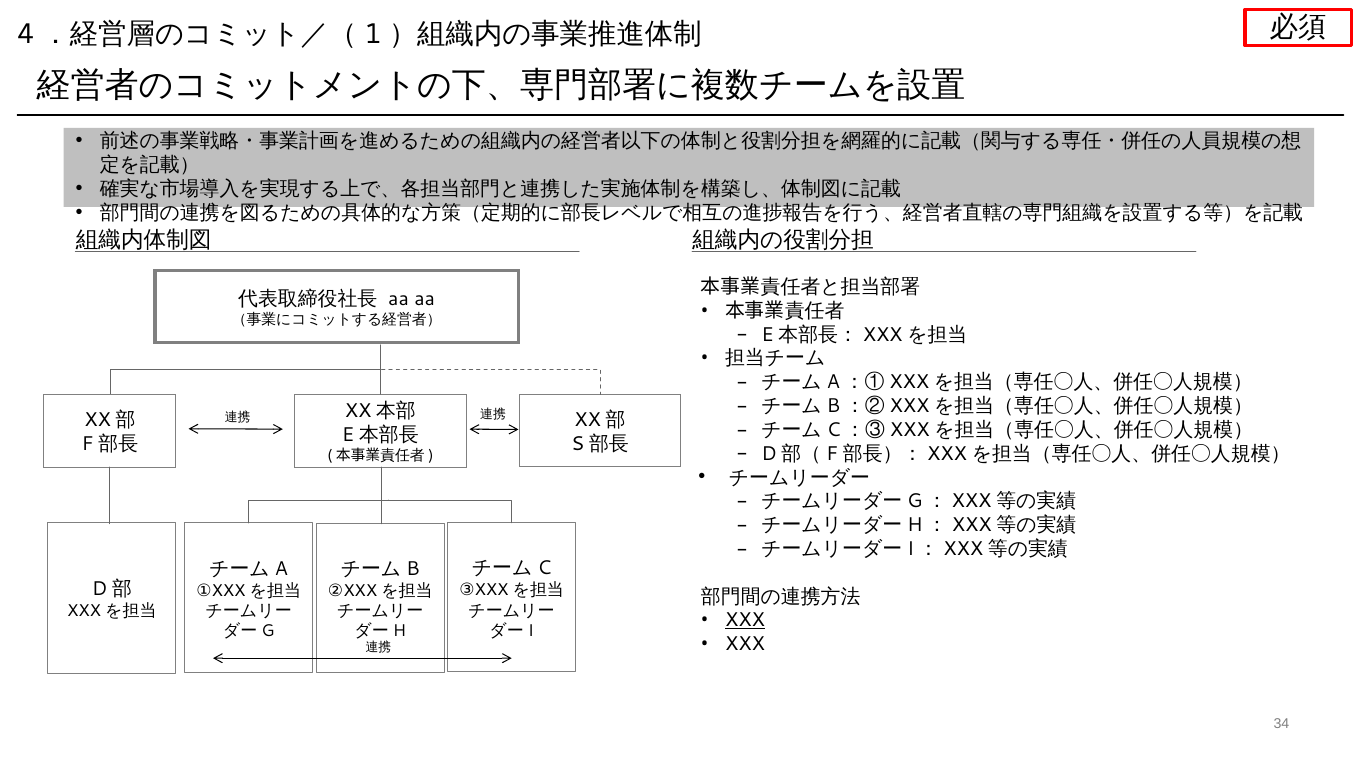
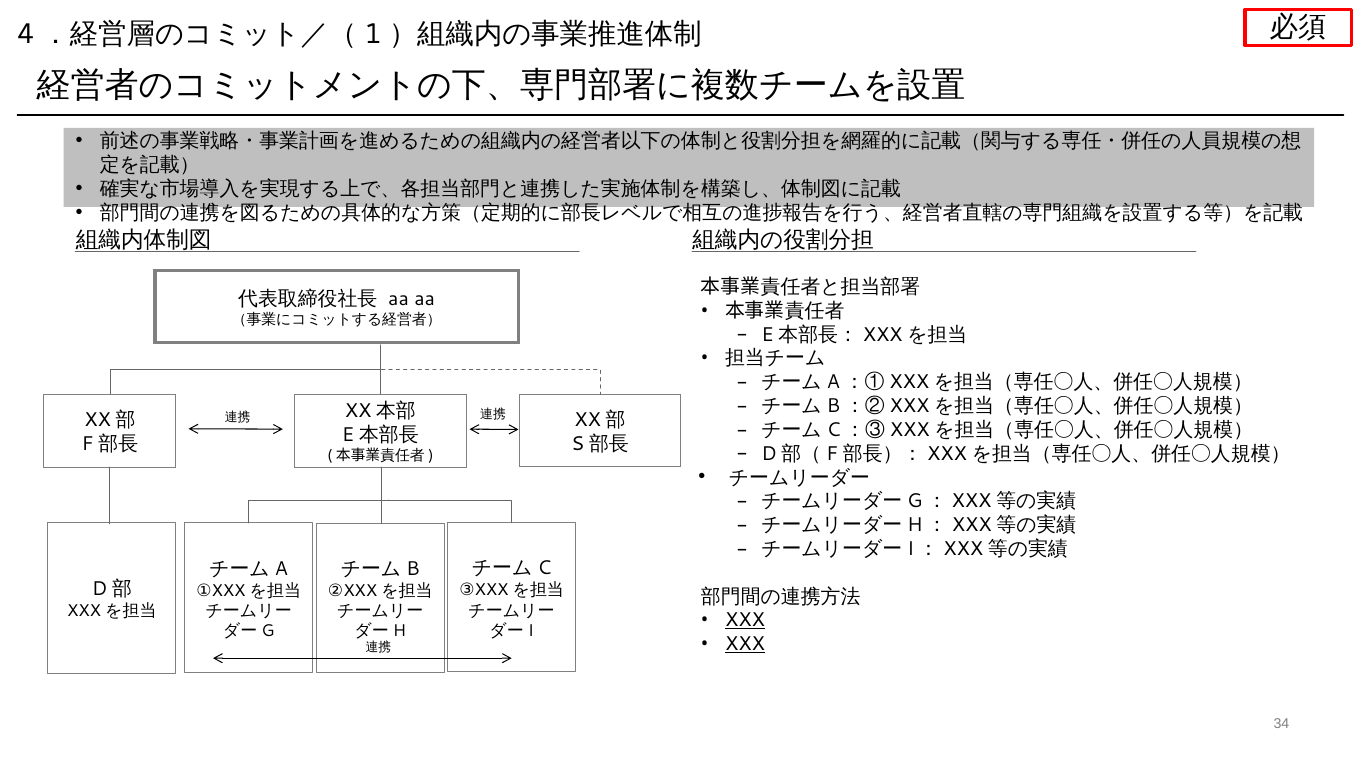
XXX underline: none -> present (745, 645)
